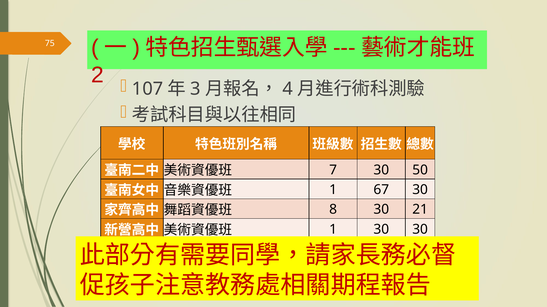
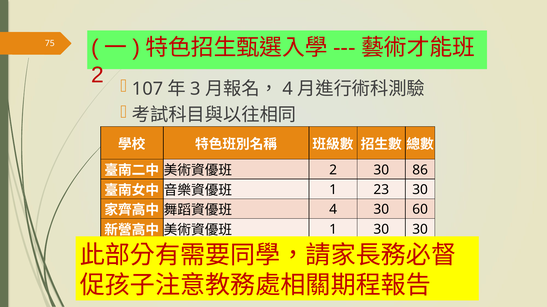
7: 7 -> 2 (333, 170)
50: 50 -> 86 (420, 170)
67: 67 -> 23 (381, 190)
8: 8 -> 4 (333, 210)
21: 21 -> 60 (420, 210)
